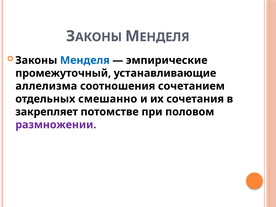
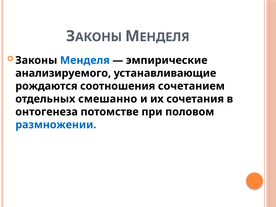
промежуточный: промежуточный -> анализируемого (63, 73)
аллелизма: аллелизма -> рождаются (46, 86)
закрепляет: закрепляет -> онтогенеза (47, 112)
размножении colour: purple -> blue (56, 125)
